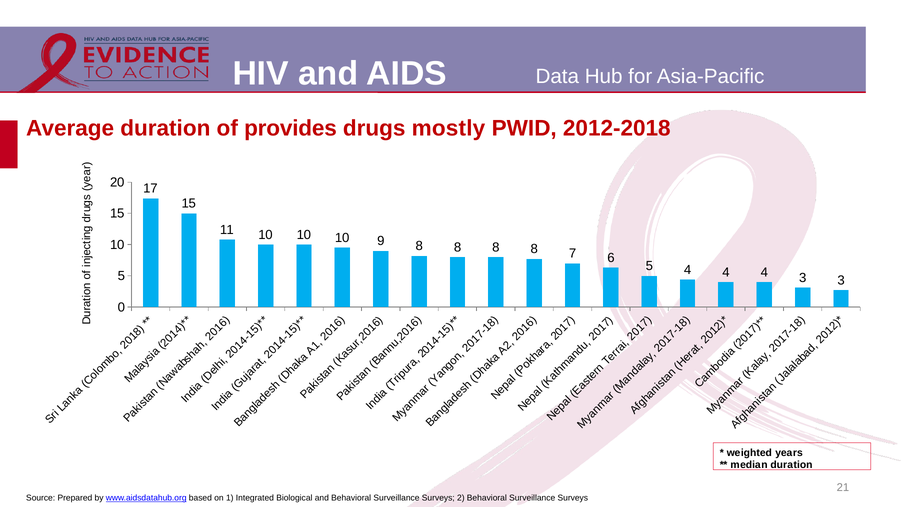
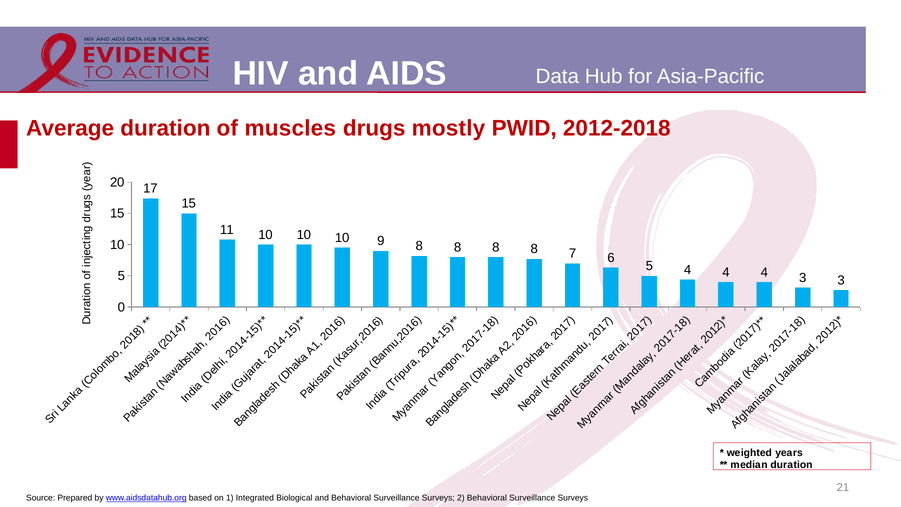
provides: provides -> muscles (290, 128)
